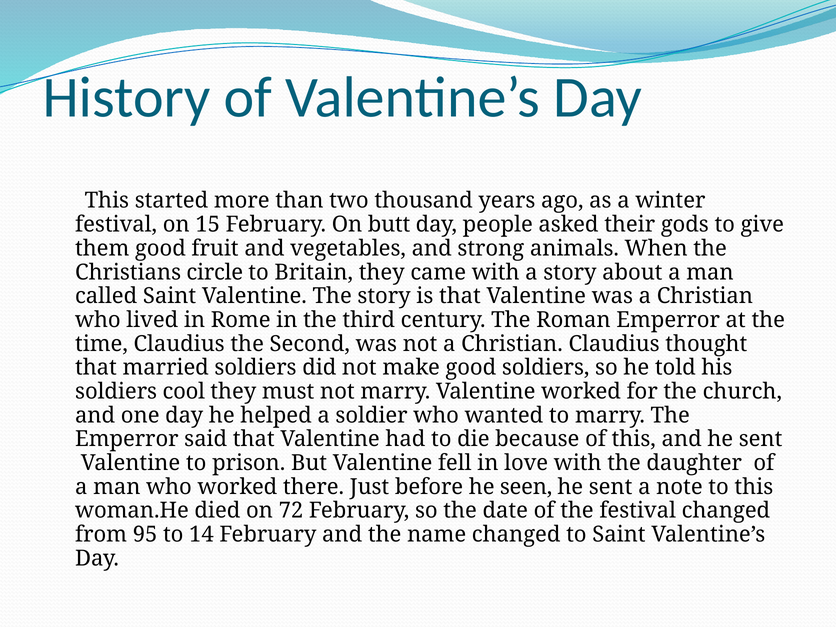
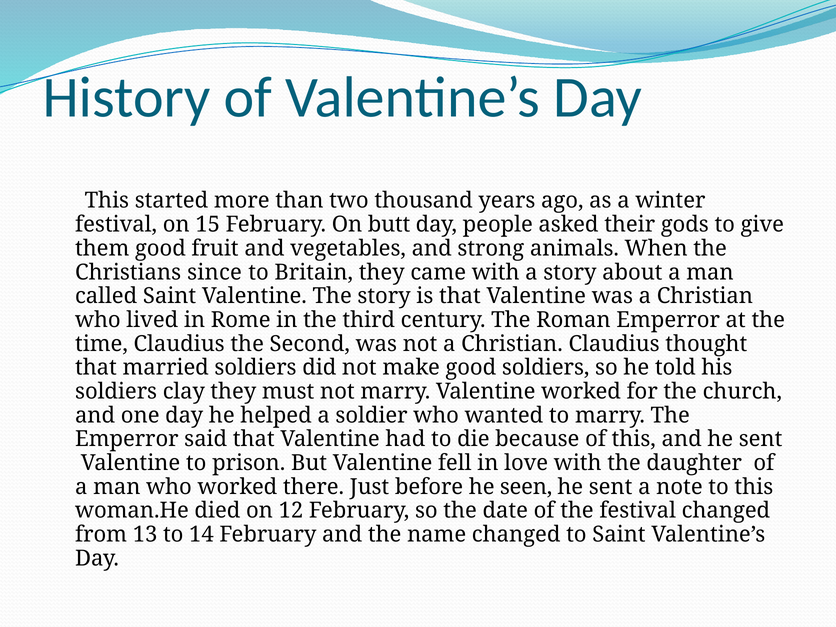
circle: circle -> since (215, 272)
cool: cool -> clay (184, 391)
72: 72 -> 12 (291, 511)
95: 95 -> 13 (145, 534)
